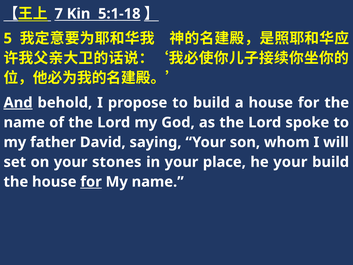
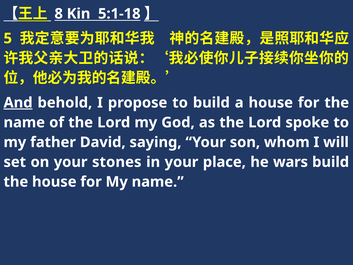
7: 7 -> 8 (59, 14)
he your: your -> wars (290, 162)
for underline: present -> none (91, 182)
